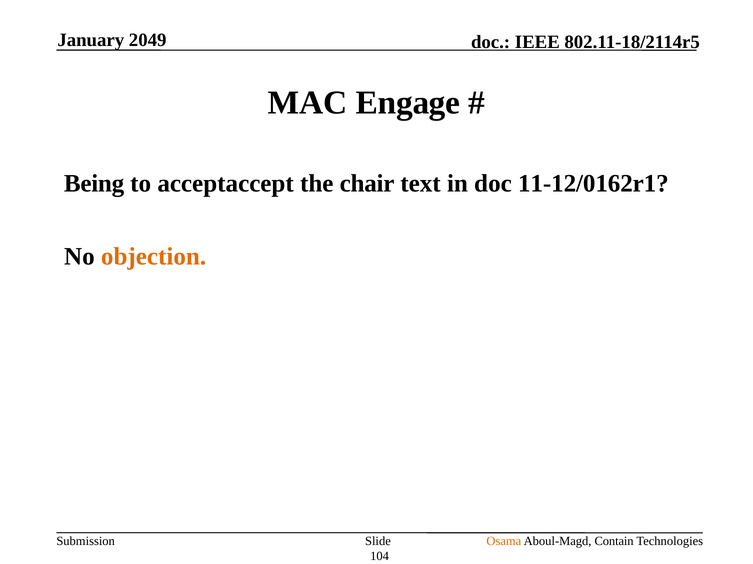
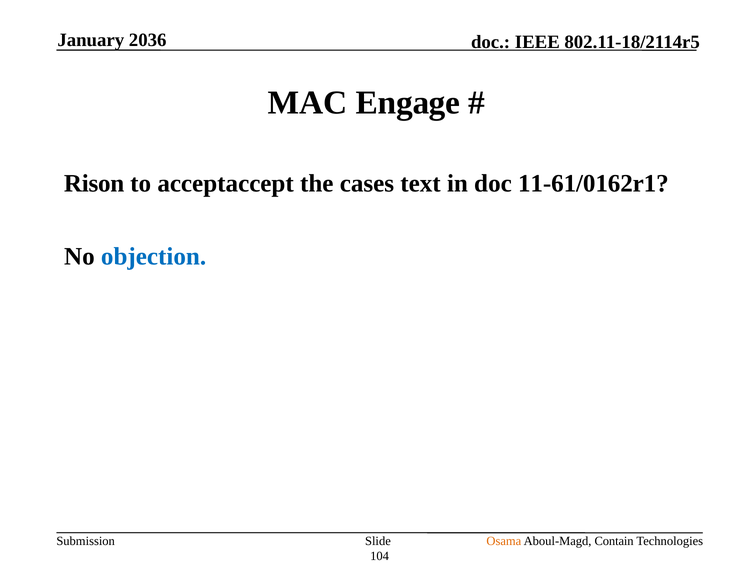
2049: 2049 -> 2036 (148, 40)
Being: Being -> Rison (94, 184)
chair: chair -> cases (367, 184)
11-12/0162r1: 11-12/0162r1 -> 11-61/0162r1 (593, 184)
objection colour: orange -> blue (154, 257)
